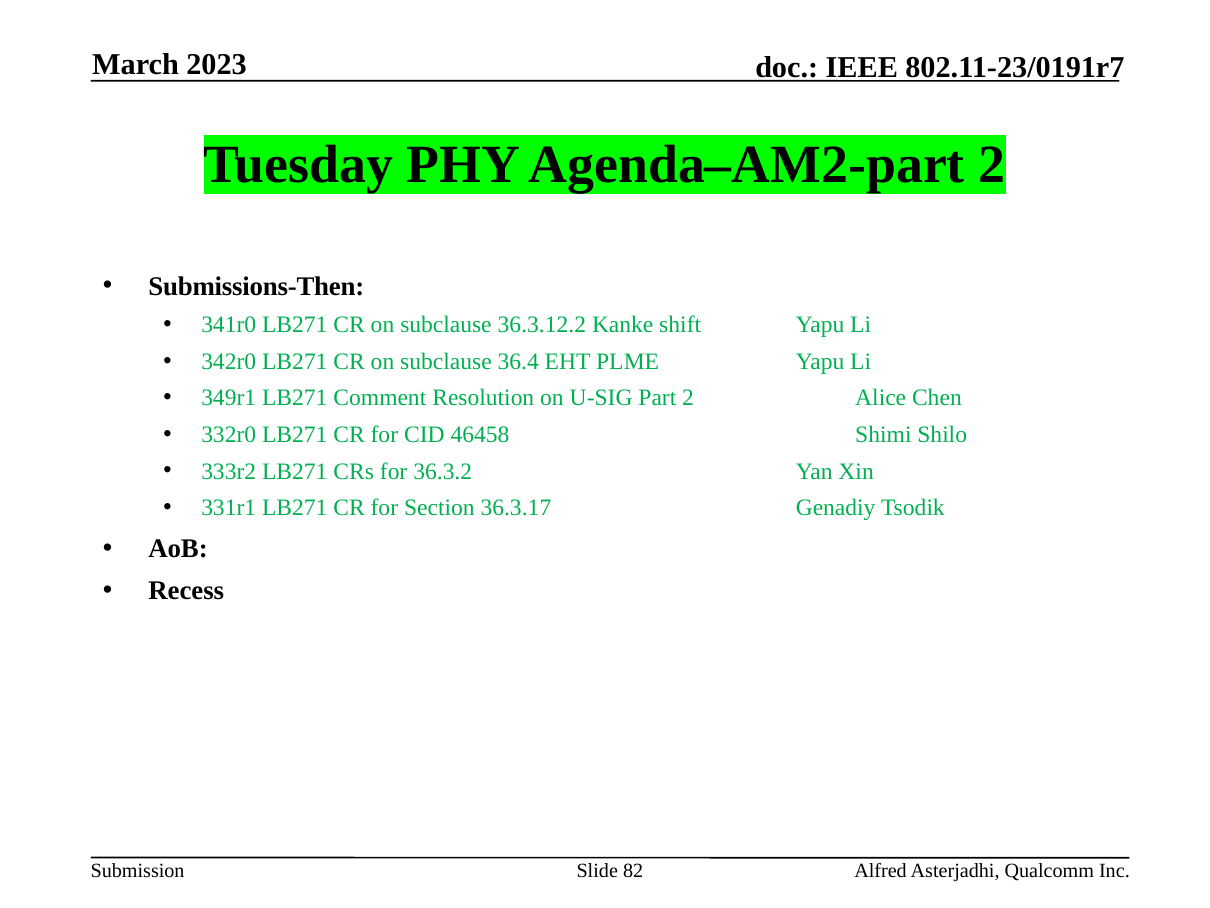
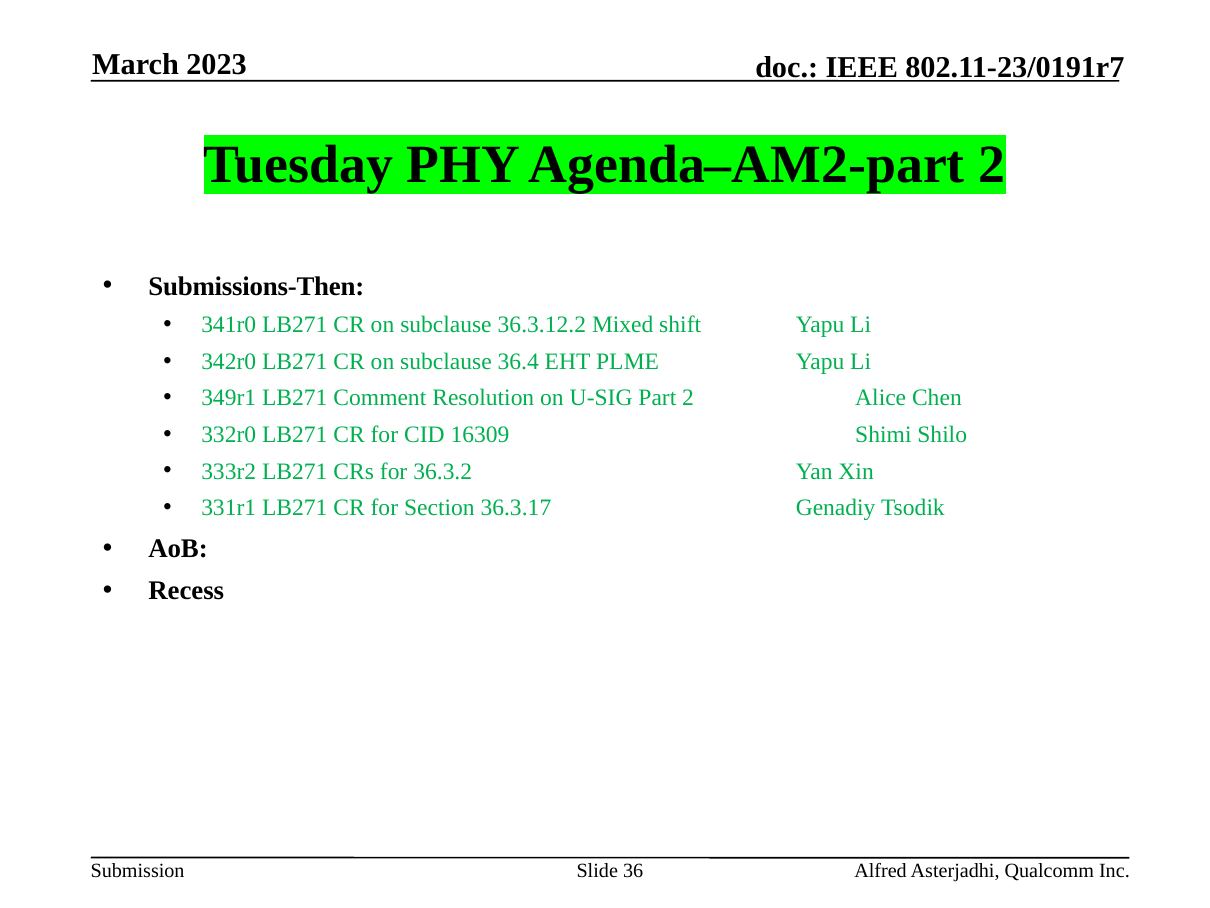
Kanke: Kanke -> Mixed (623, 325)
46458: 46458 -> 16309 (480, 435)
82: 82 -> 36 (633, 870)
